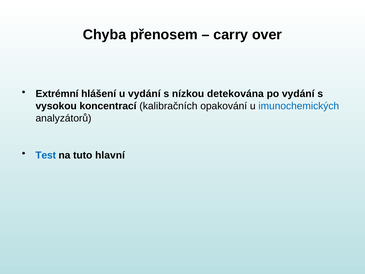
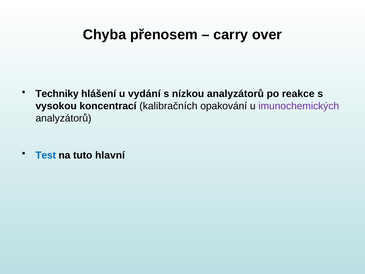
Extrémní: Extrémní -> Techniky (57, 94)
nízkou detekována: detekována -> analyzátorů (235, 94)
po vydání: vydání -> reakce (298, 94)
imunochemických colour: blue -> purple (299, 106)
